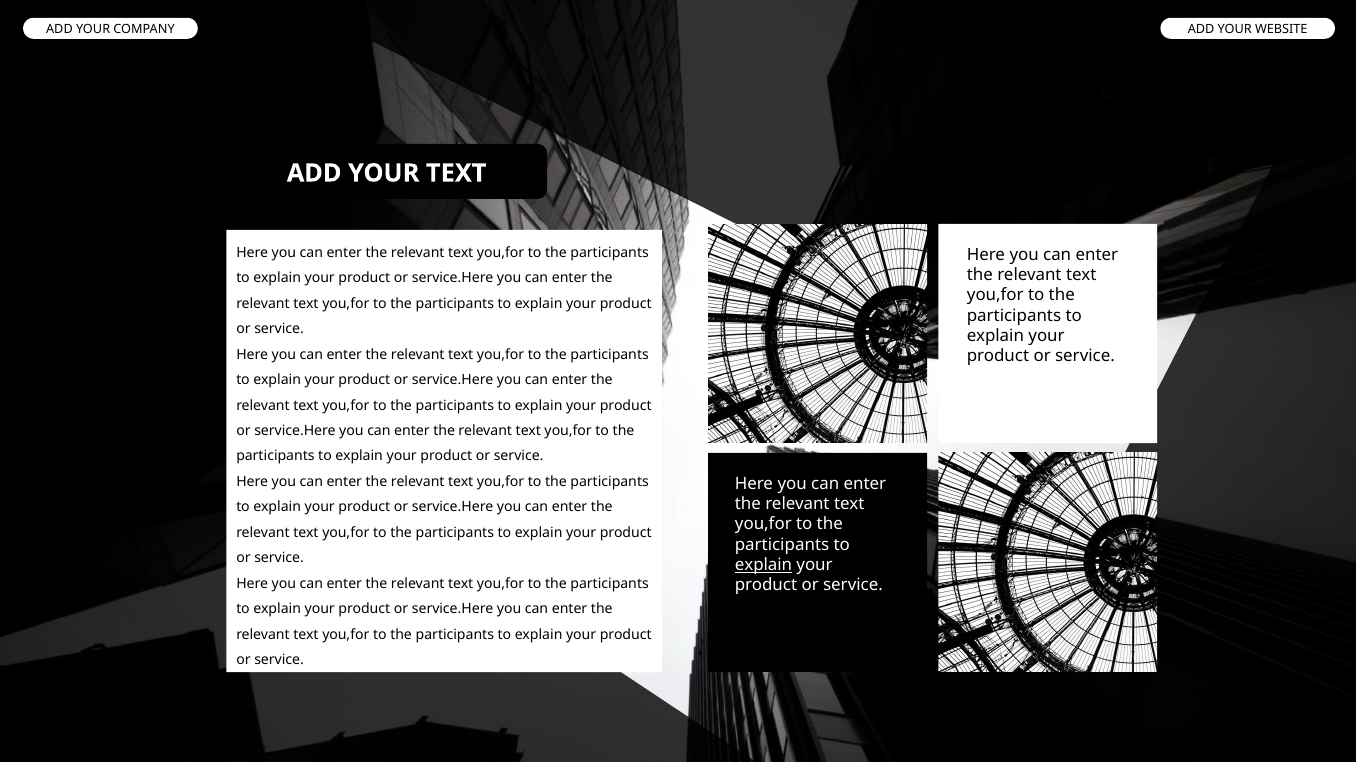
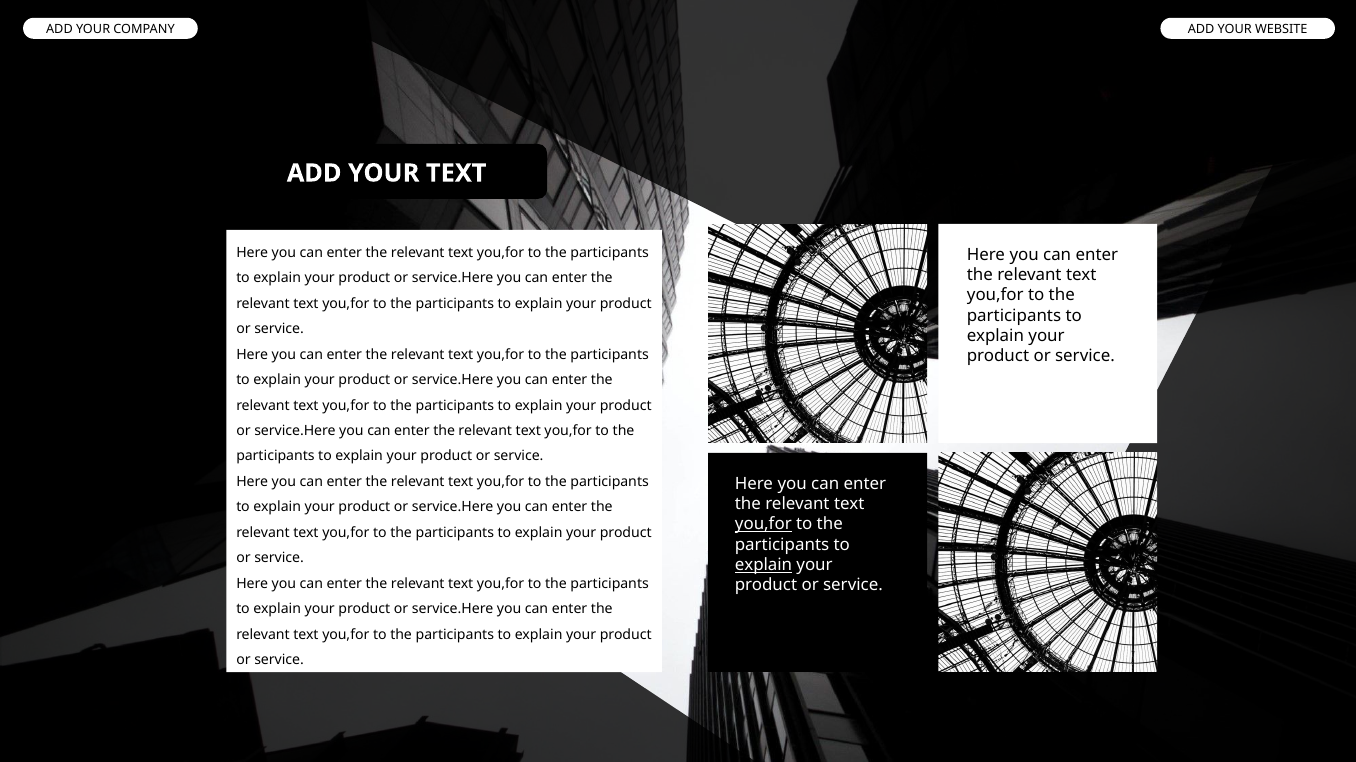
you,for underline: none -> present (763, 524)
